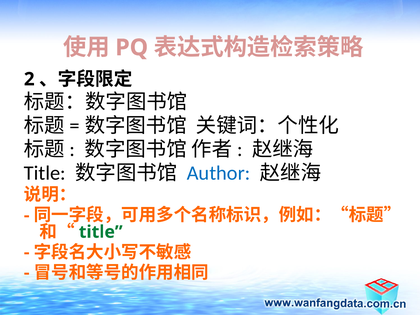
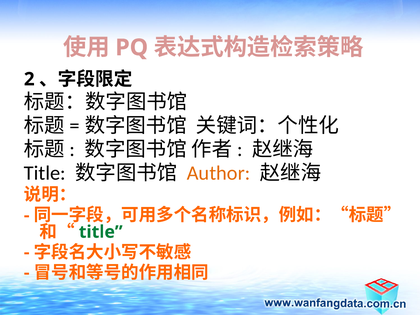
Author colour: blue -> orange (219, 173)
